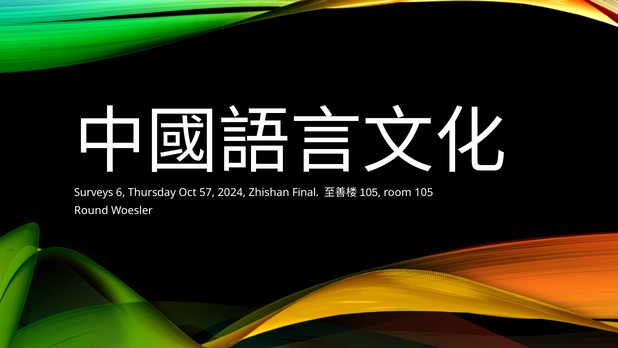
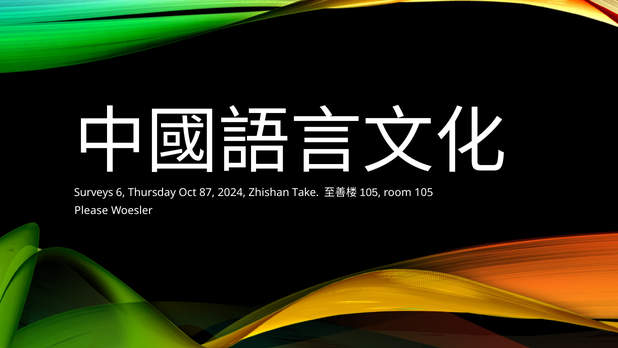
57: 57 -> 87 (207, 192)
Final: Final -> Take (305, 192)
Round: Round -> Please (91, 211)
